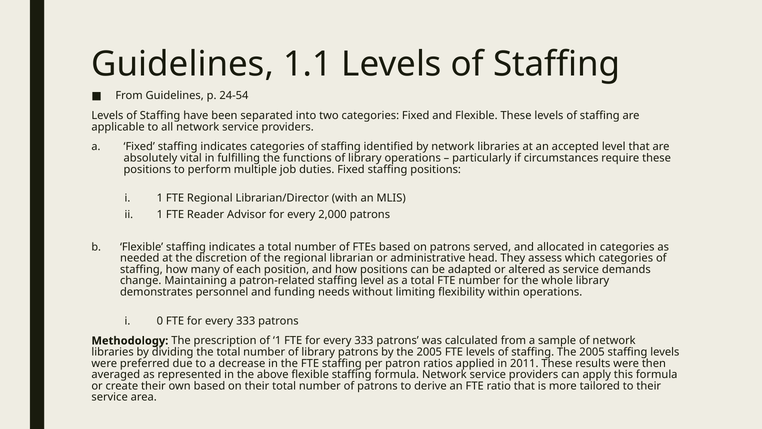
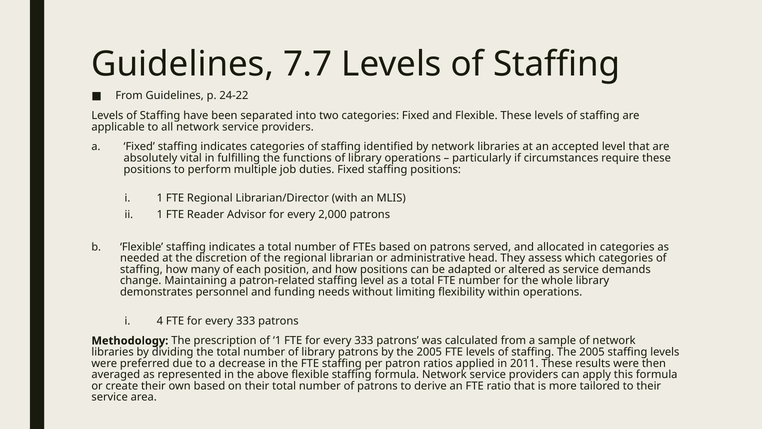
1.1: 1.1 -> 7.7 (308, 64)
24-54: 24-54 -> 24-22 (234, 96)
0: 0 -> 4 (160, 321)
